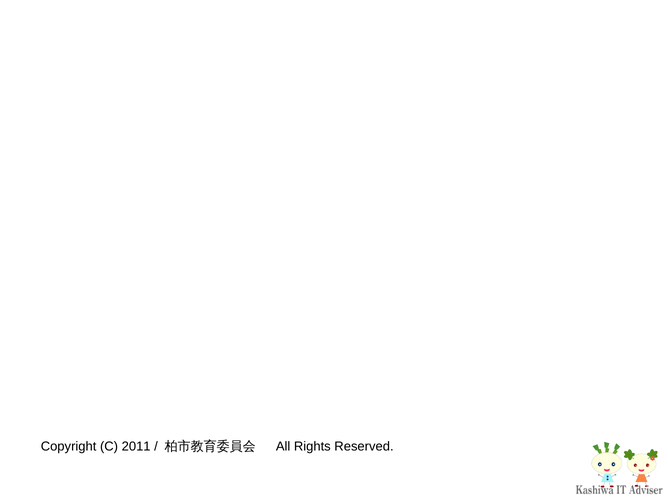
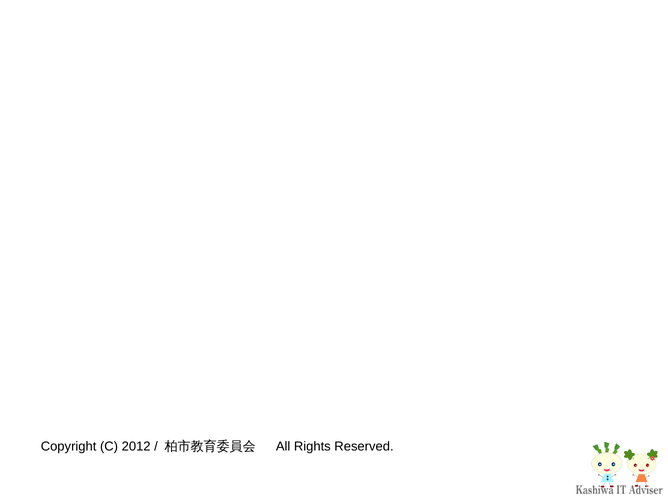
2011: 2011 -> 2012 (136, 447)
